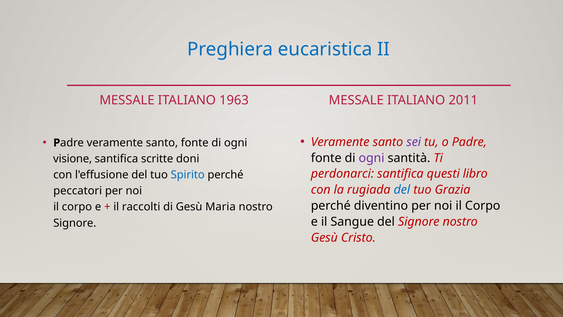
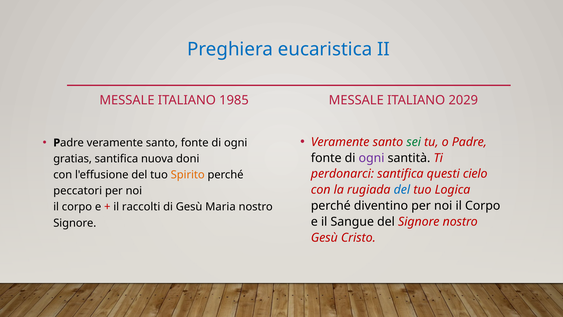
1963: 1963 -> 1985 (234, 100)
2011: 2011 -> 2029 (463, 100)
sei colour: purple -> green (414, 142)
visione: visione -> gratias (73, 159)
scritte: scritte -> nuova (157, 159)
libro: libro -> cielo (475, 174)
Spirito colour: blue -> orange (188, 175)
Grazia: Grazia -> Logica (453, 190)
